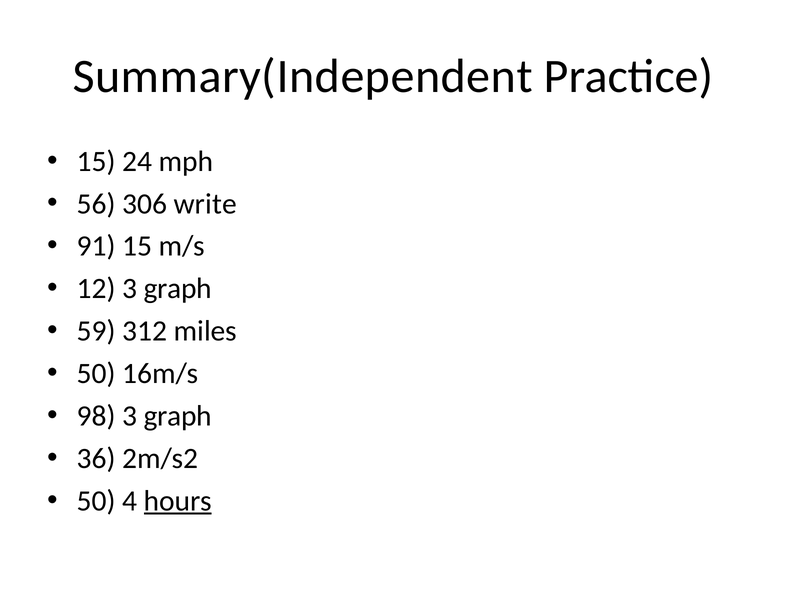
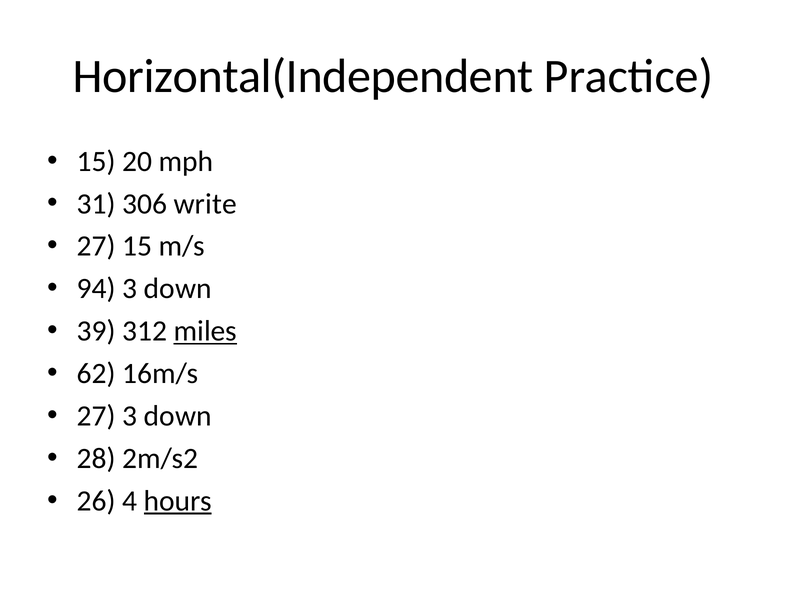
Summary(Independent: Summary(Independent -> Horizontal(Independent (303, 76)
24: 24 -> 20 (137, 161)
56: 56 -> 31 (96, 204)
91: 91 -> 27 (96, 246)
12: 12 -> 94 (96, 289)
graph: graph -> down (178, 289)
59: 59 -> 39 (96, 331)
miles underline: none -> present (205, 331)
50: 50 -> 62 (96, 374)
98: 98 -> 27 (96, 416)
graph: graph -> down (178, 416)
36: 36 -> 28 (96, 459)
50: 50 -> 26 (96, 501)
